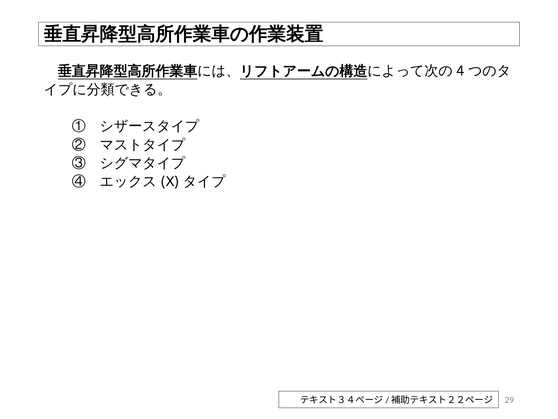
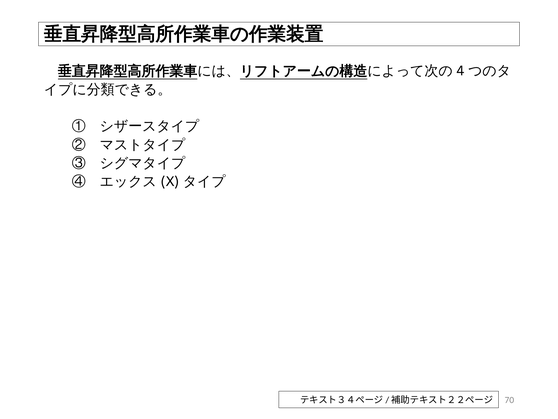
29: 29 -> 70 (509, 400)
